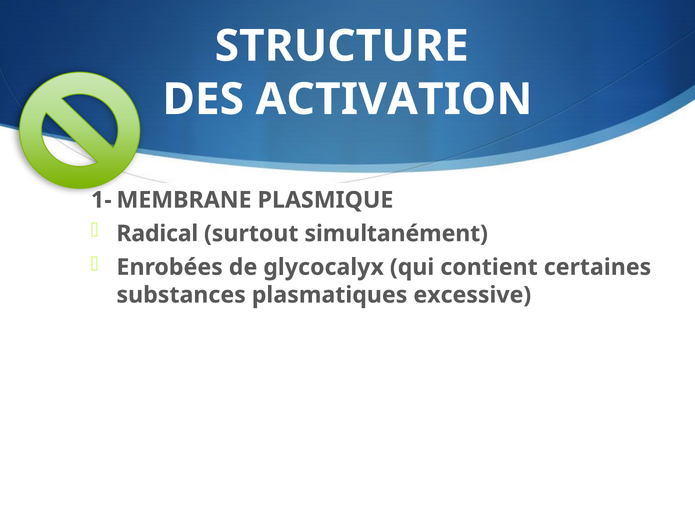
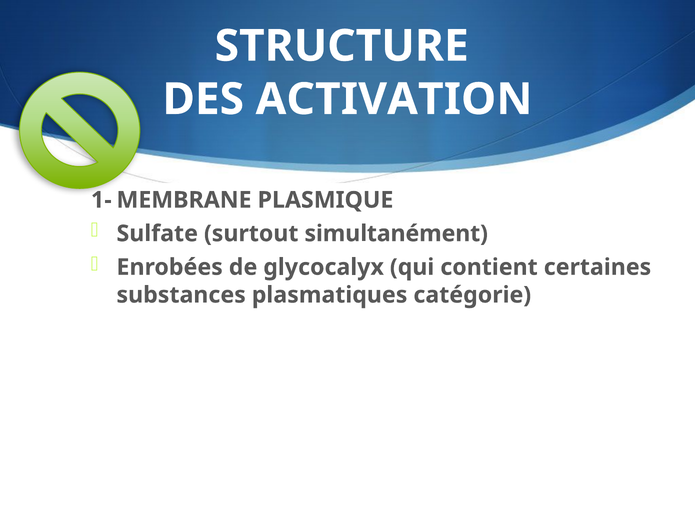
Radical: Radical -> Sulfate (157, 234)
excessive: excessive -> catégorie (472, 295)
